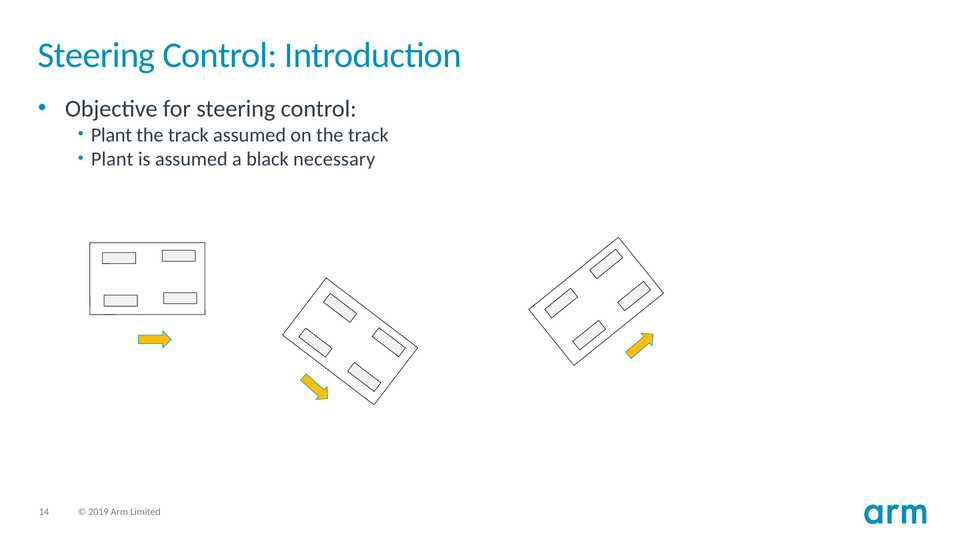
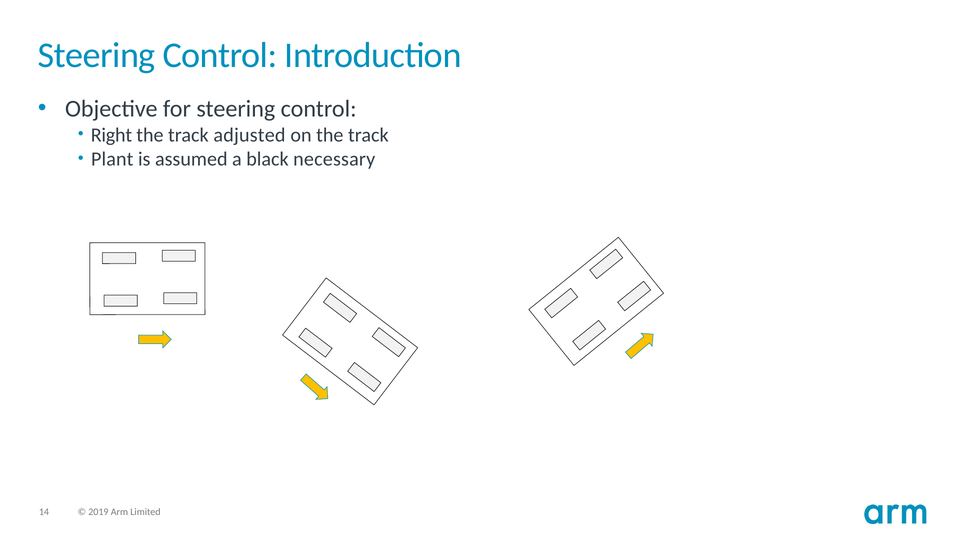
Plant: Plant -> Right (111, 135)
track assumed: assumed -> adjusted (249, 135)
